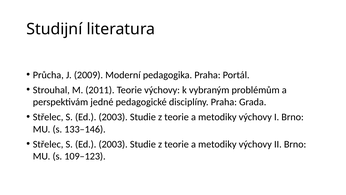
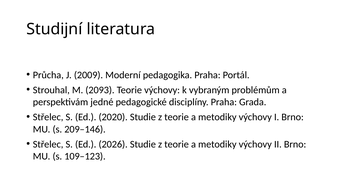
2011: 2011 -> 2093 (100, 90)
2003: 2003 -> 2020 (113, 117)
133–146: 133–146 -> 209–146 (85, 129)
2003: 2003 -> 2026 (113, 144)
